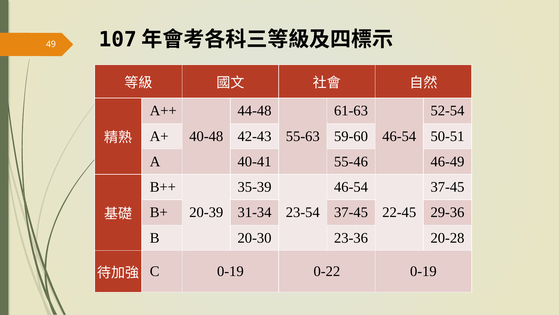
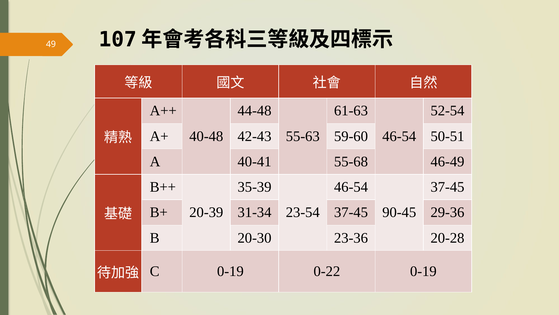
55-46: 55-46 -> 55-68 (351, 161)
22-45: 22-45 -> 90-45 (399, 212)
